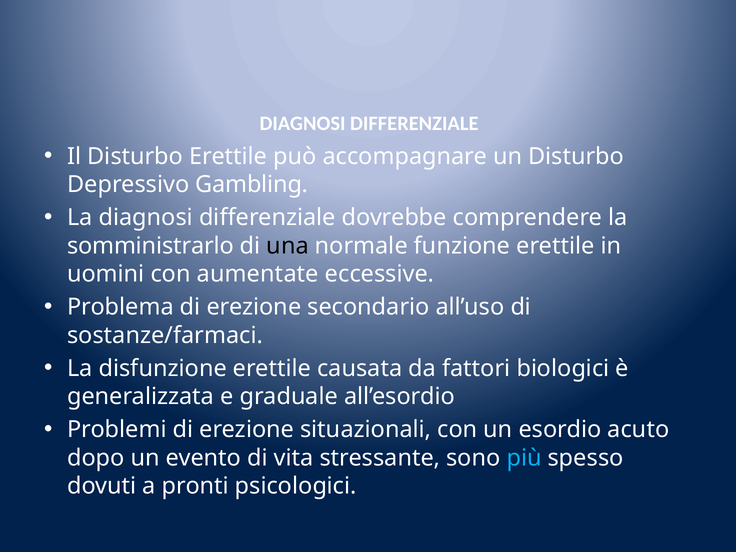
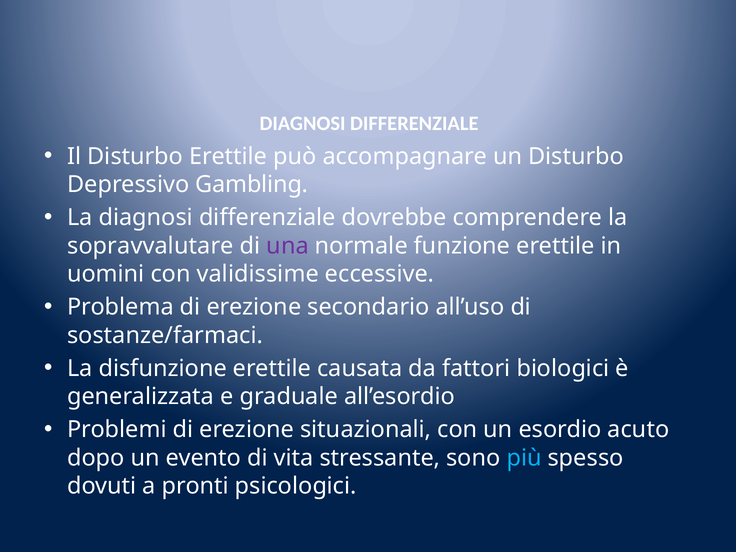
somministrarlo: somministrarlo -> sopravvalutare (150, 246)
una colour: black -> purple (288, 246)
aumentate: aumentate -> validissime (258, 274)
